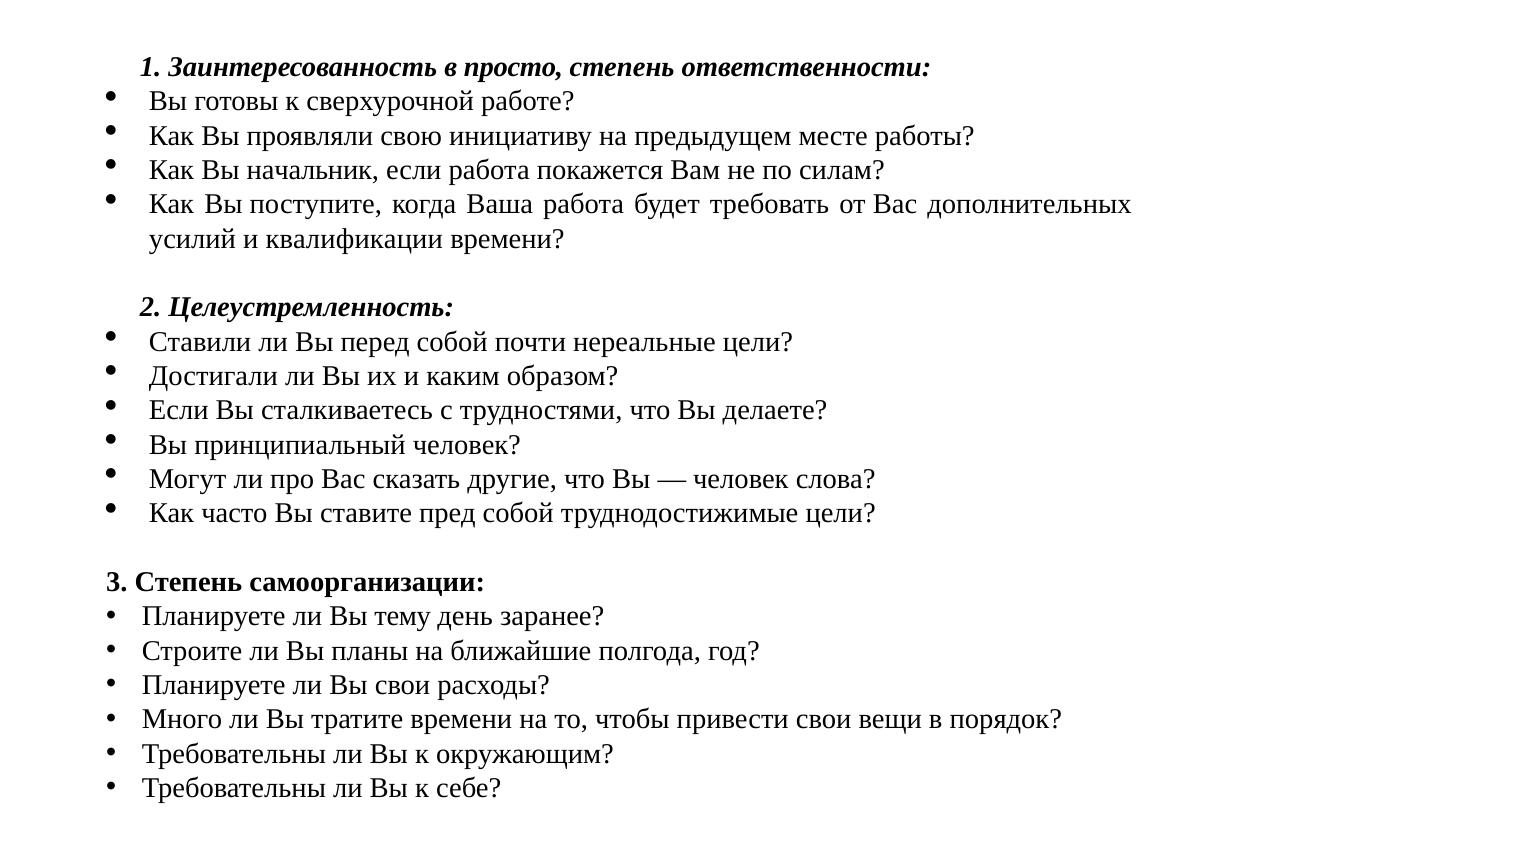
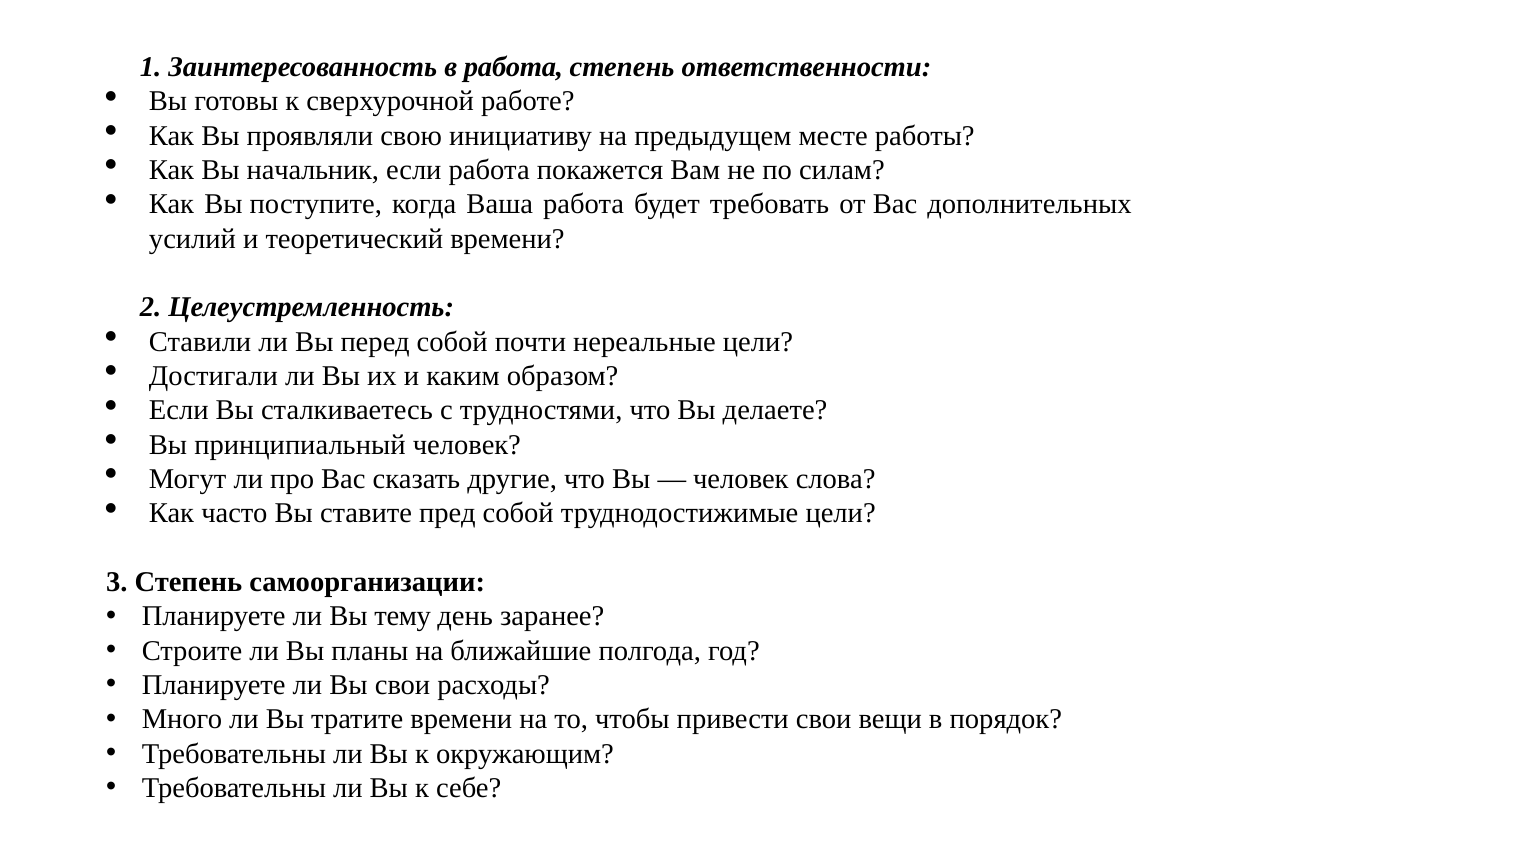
в просто: просто -> работа (514, 67)
квалификации: квалификации -> теоретический (354, 239)
